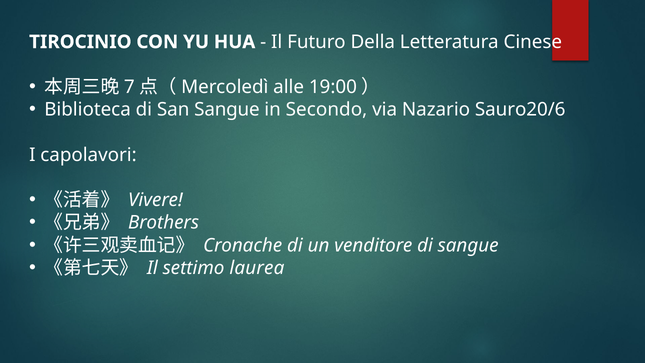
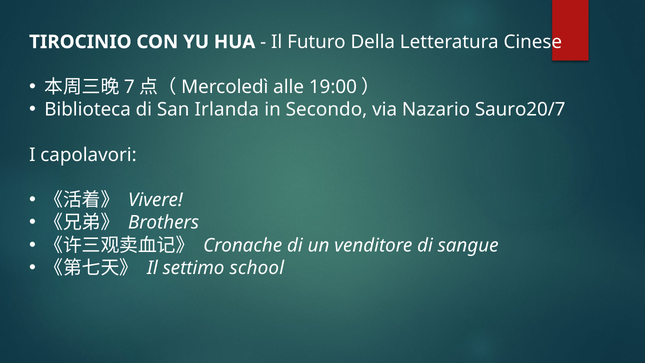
San Sangue: Sangue -> Irlanda (227, 110)
Sauro20/6: Sauro20/6 -> Sauro20/7 (520, 110)
laurea: laurea -> school (257, 268)
